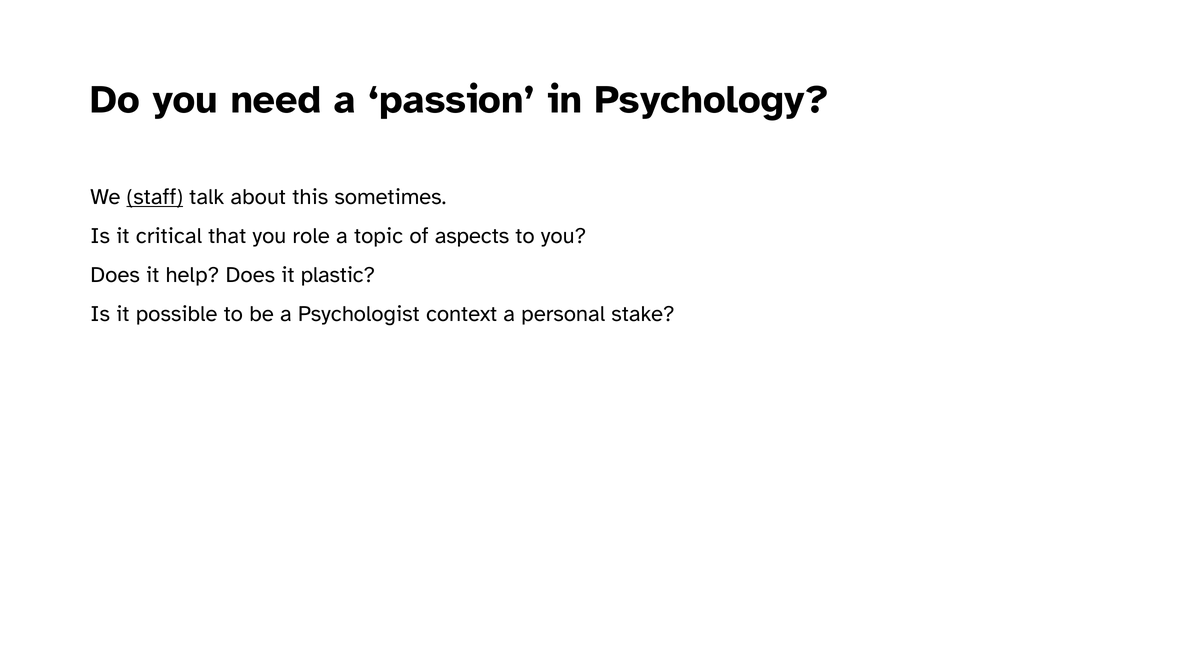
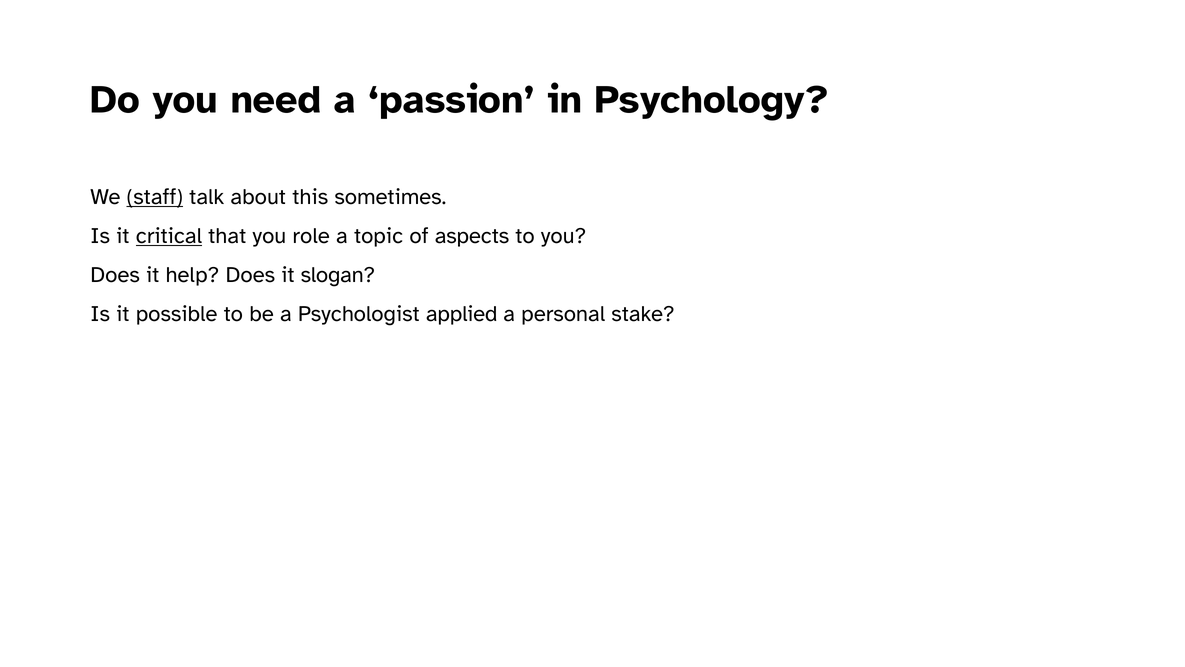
critical underline: none -> present (169, 236)
plastic: plastic -> slogan (338, 275)
context: context -> applied (462, 314)
